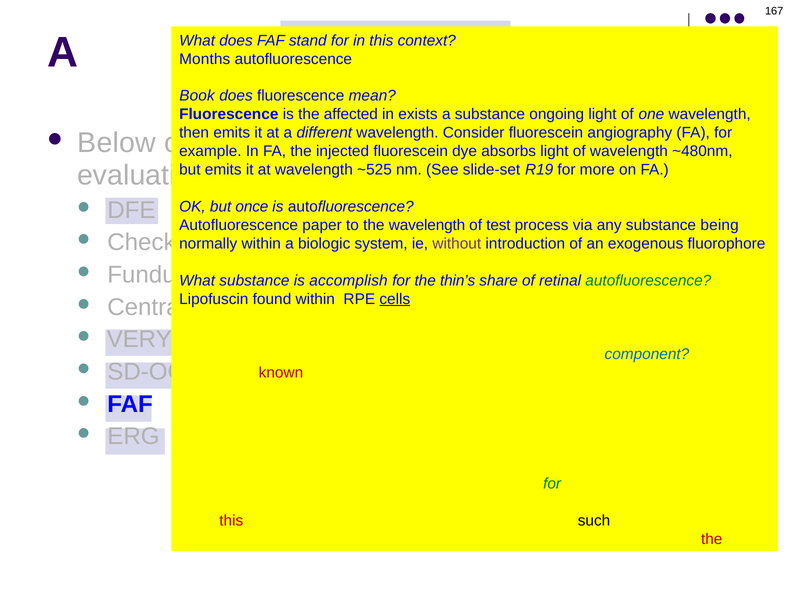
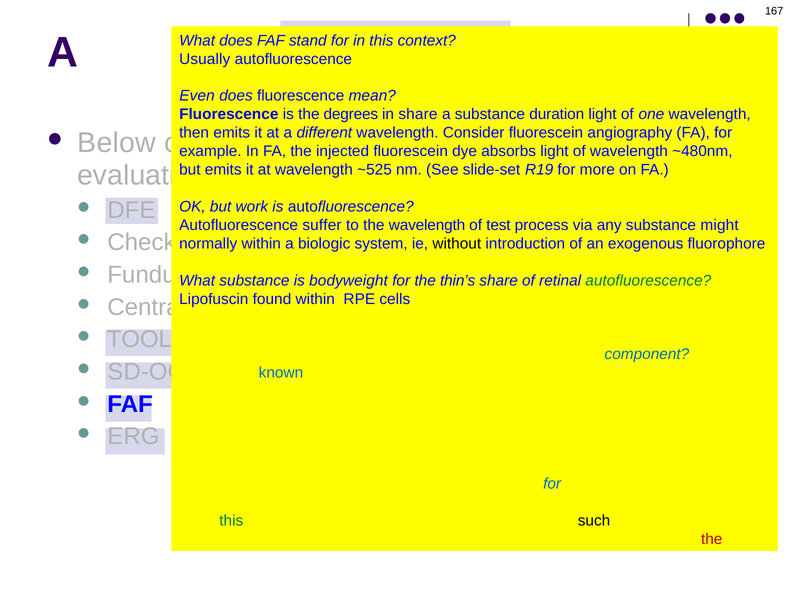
Months: Months -> Usually (205, 59)
Book: Book -> Even (197, 96)
affected: affected -> degrees (351, 114)
in exists: exists -> share (418, 114)
ongoing: ongoing -> duration (557, 114)
once: once -> work (252, 207)
paper: paper -> suffer (322, 225)
substance being: being -> might (720, 225)
without colour: purple -> black (457, 244)
accomplish: accomplish -> bodyweight (349, 281)
cells underline: present -> none (395, 299)
VERY: VERY -> TOOL (139, 340)
known colour: red -> blue (281, 373)
for colour: green -> blue (552, 484)
this colour: red -> green (231, 521)
